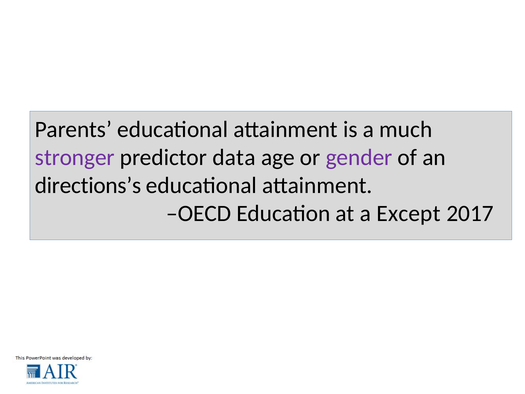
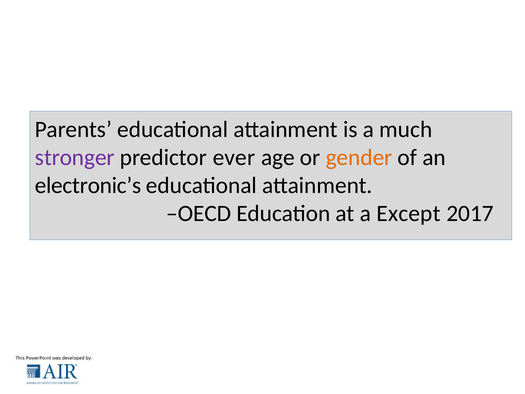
data: data -> ever (234, 157)
gender colour: purple -> orange (359, 157)
directions’s: directions’s -> electronic’s (88, 185)
